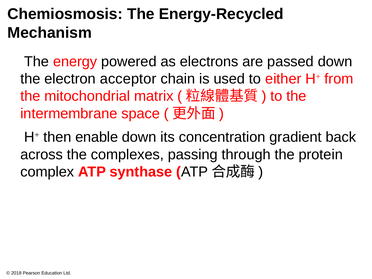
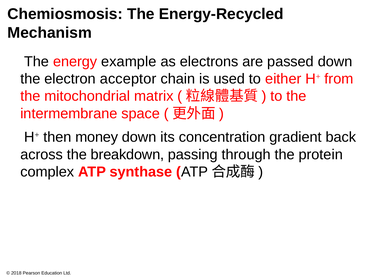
powered: powered -> example (129, 61)
enable: enable -> money (97, 137)
complexes: complexes -> breakdown (127, 155)
